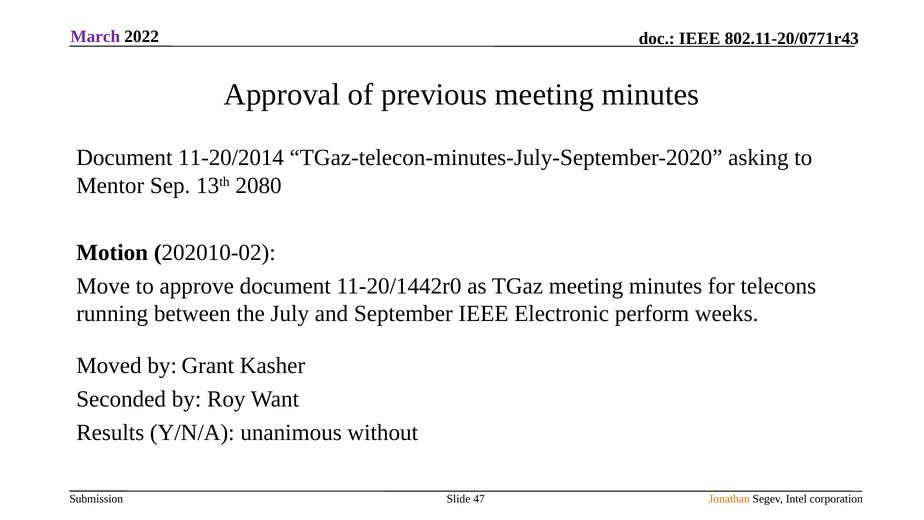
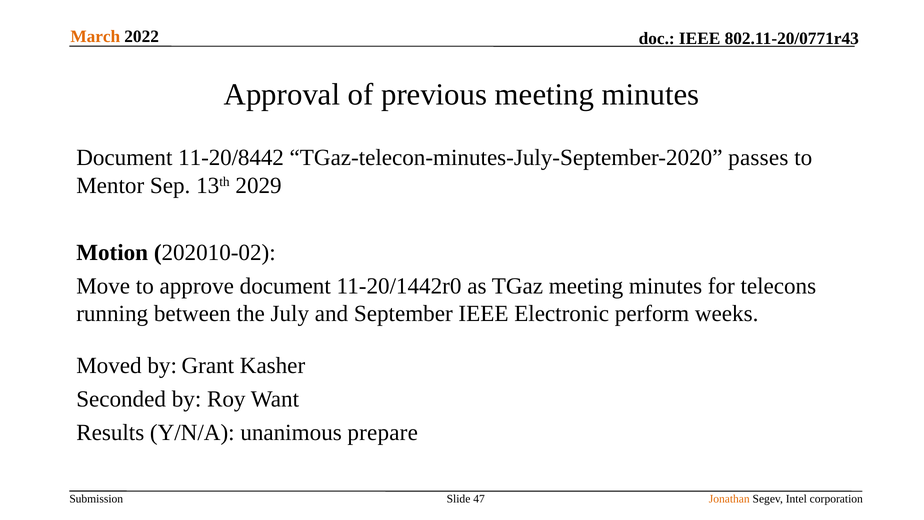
March colour: purple -> orange (95, 37)
11-20/2014: 11-20/2014 -> 11-20/8442 (231, 158)
asking: asking -> passes (758, 158)
2080: 2080 -> 2029 (259, 185)
without: without -> prepare (383, 433)
